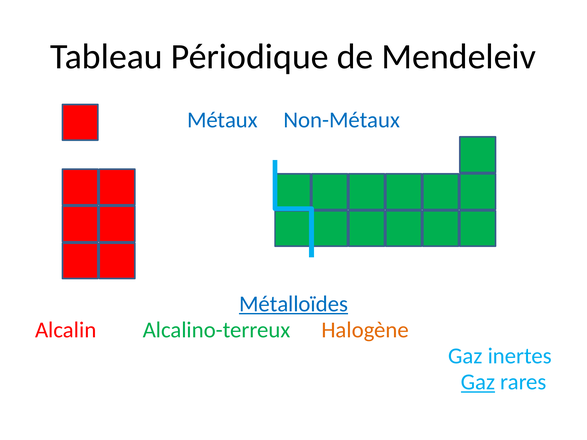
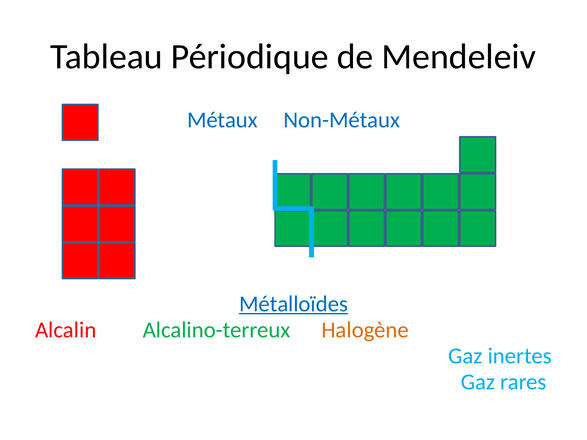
Gaz underline: present -> none (478, 382)
